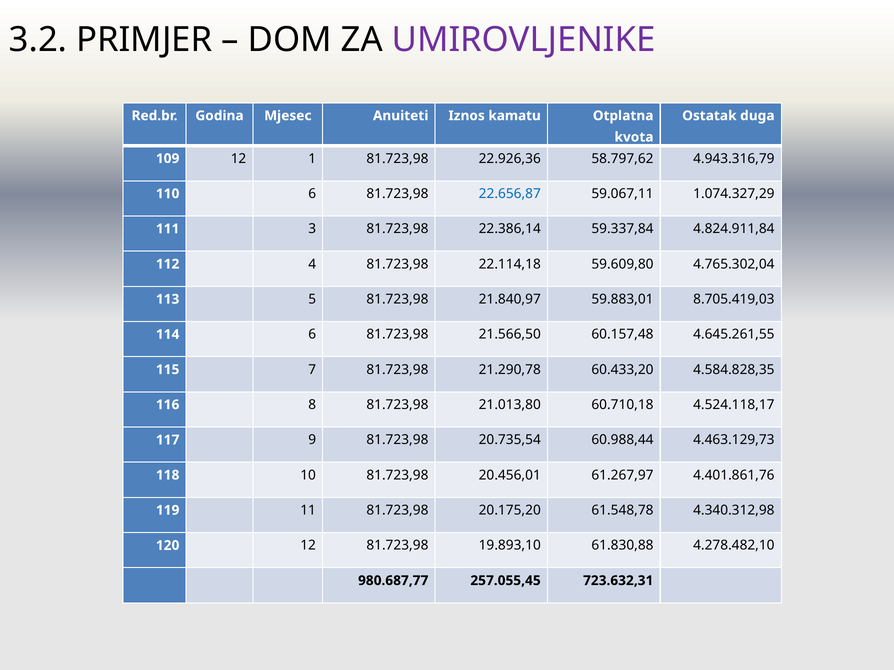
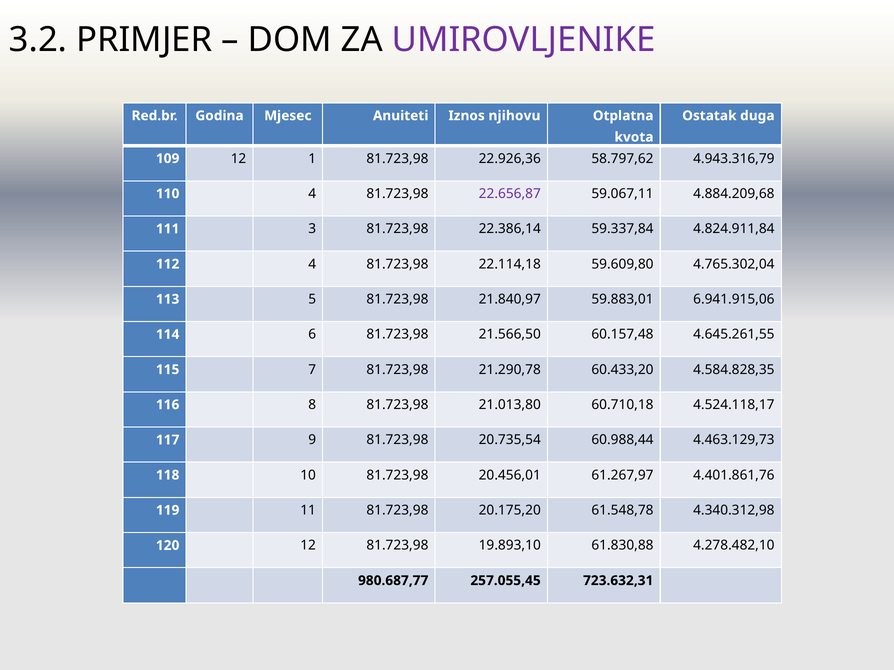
kamatu: kamatu -> njihovu (514, 116)
110 6: 6 -> 4 (312, 194)
22.656,87 colour: blue -> purple (510, 194)
1.074.327,29: 1.074.327,29 -> 4.884.209,68 (734, 194)
8.705.419,03: 8.705.419,03 -> 6.941.915,06 (734, 299)
